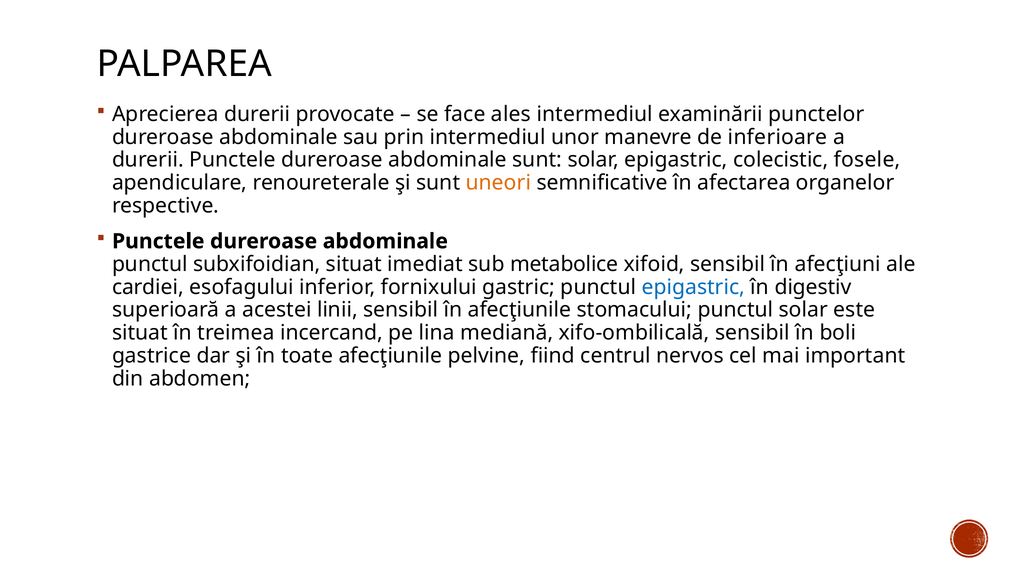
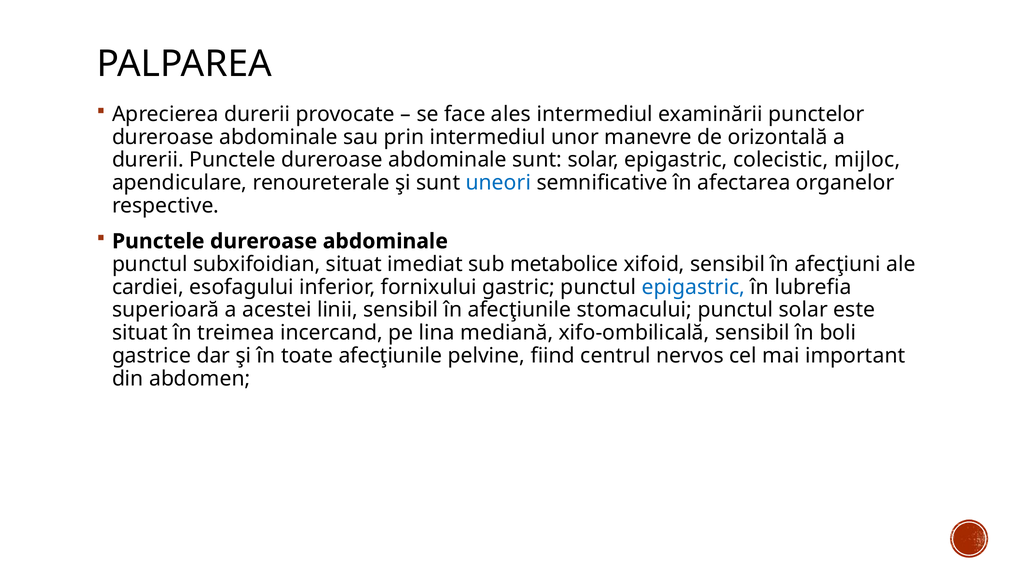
inferioare: inferioare -> orizontală (778, 137)
fosele: fosele -> mijloc (867, 160)
uneori colour: orange -> blue (498, 183)
digestiv: digestiv -> lubrefia (813, 287)
